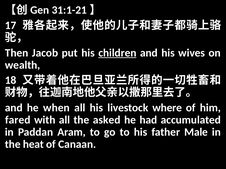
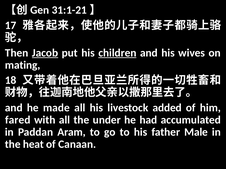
Jacob underline: none -> present (45, 53)
wealth: wealth -> mating (23, 65)
when: when -> made (56, 108)
where: where -> added (167, 108)
asked: asked -> under (107, 120)
